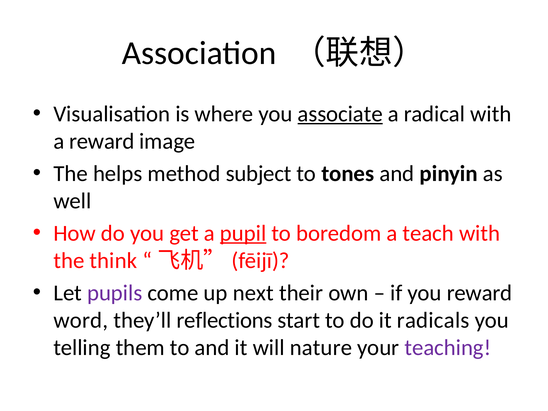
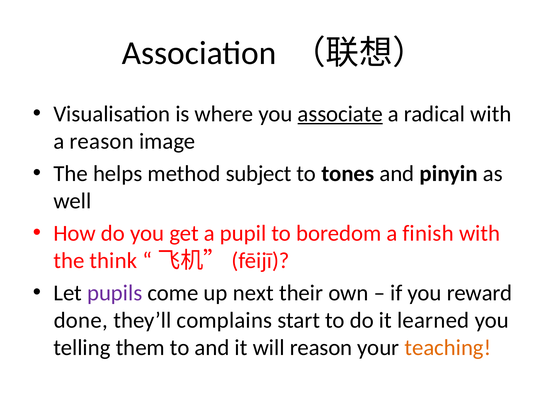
a reward: reward -> reason (102, 141)
pupil underline: present -> none (243, 233)
teach: teach -> finish (428, 233)
word: word -> done (81, 320)
reflections: reflections -> complains (224, 320)
radicals: radicals -> learned (433, 320)
will nature: nature -> reason (321, 348)
teaching colour: purple -> orange (448, 348)
